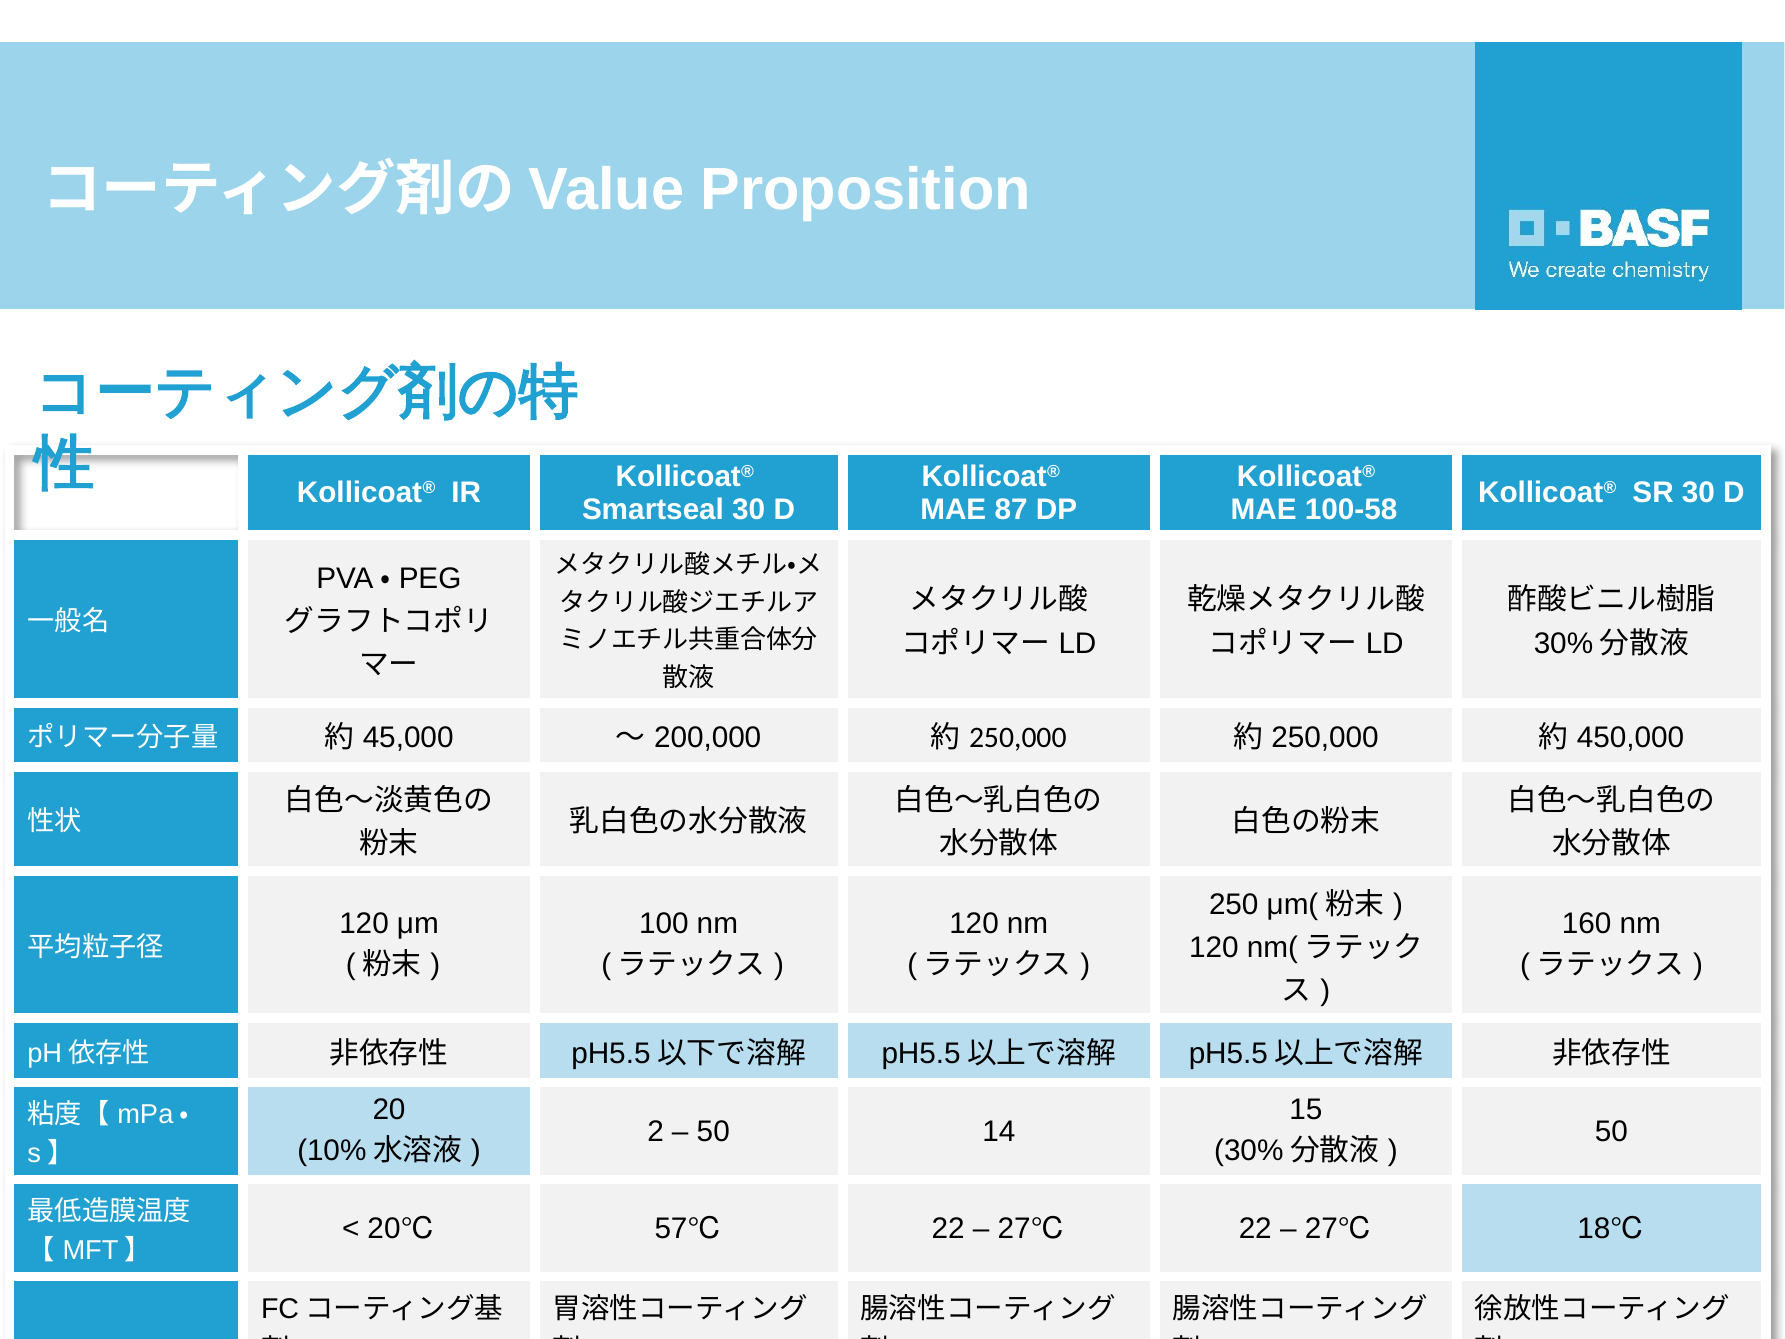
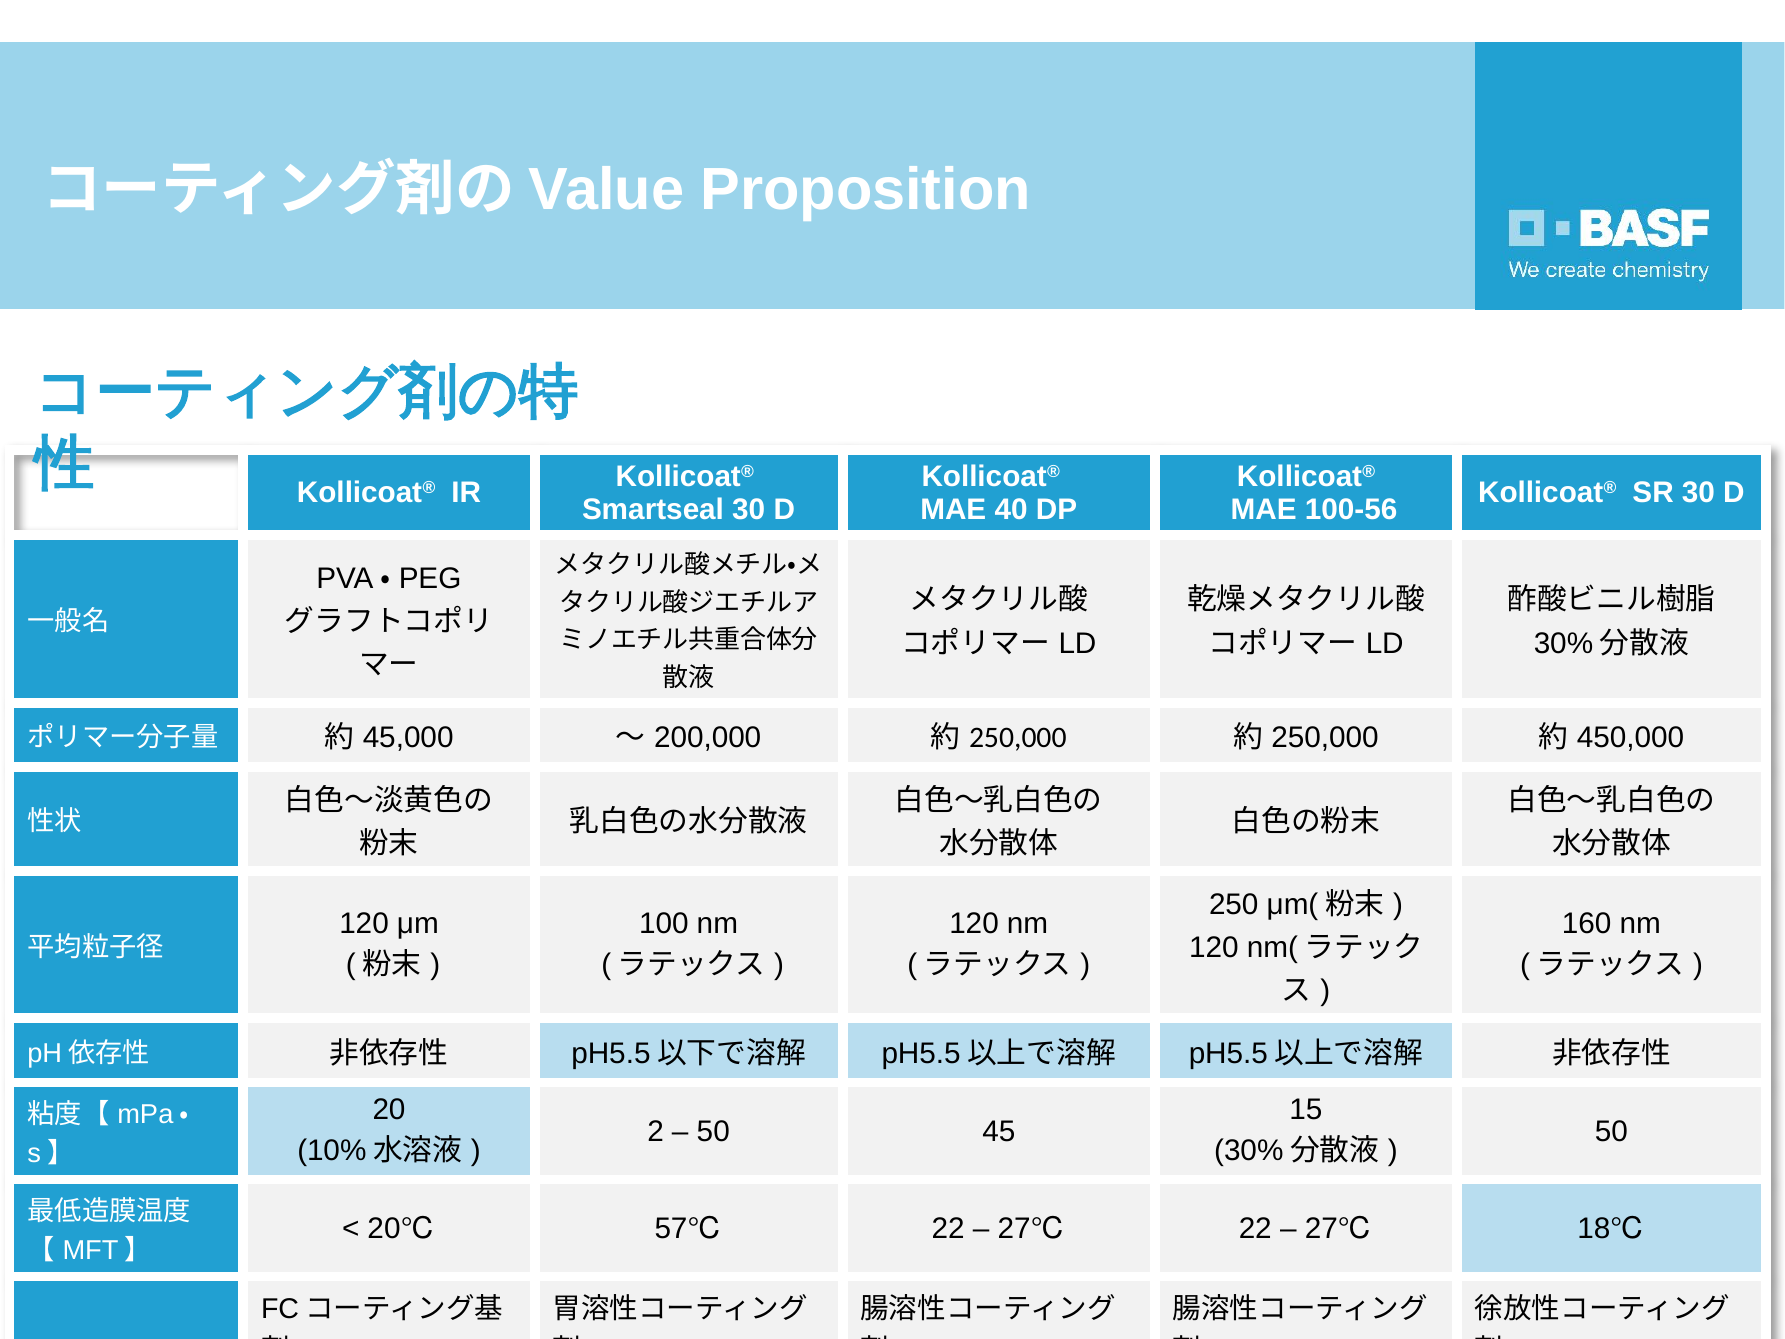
87: 87 -> 40 (1011, 509)
100-58: 100-58 -> 100-56 (1351, 509)
14: 14 -> 45 (999, 1131)
